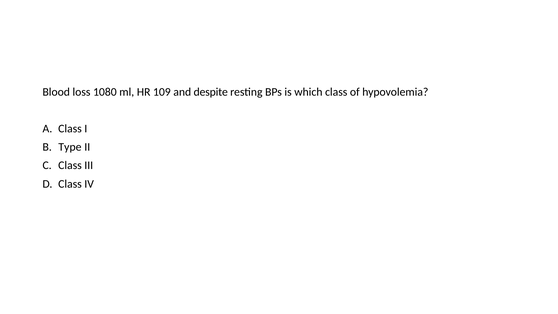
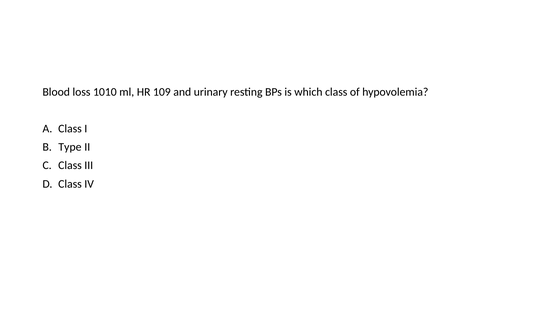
1080: 1080 -> 1010 (105, 92)
despite: despite -> urinary (211, 92)
